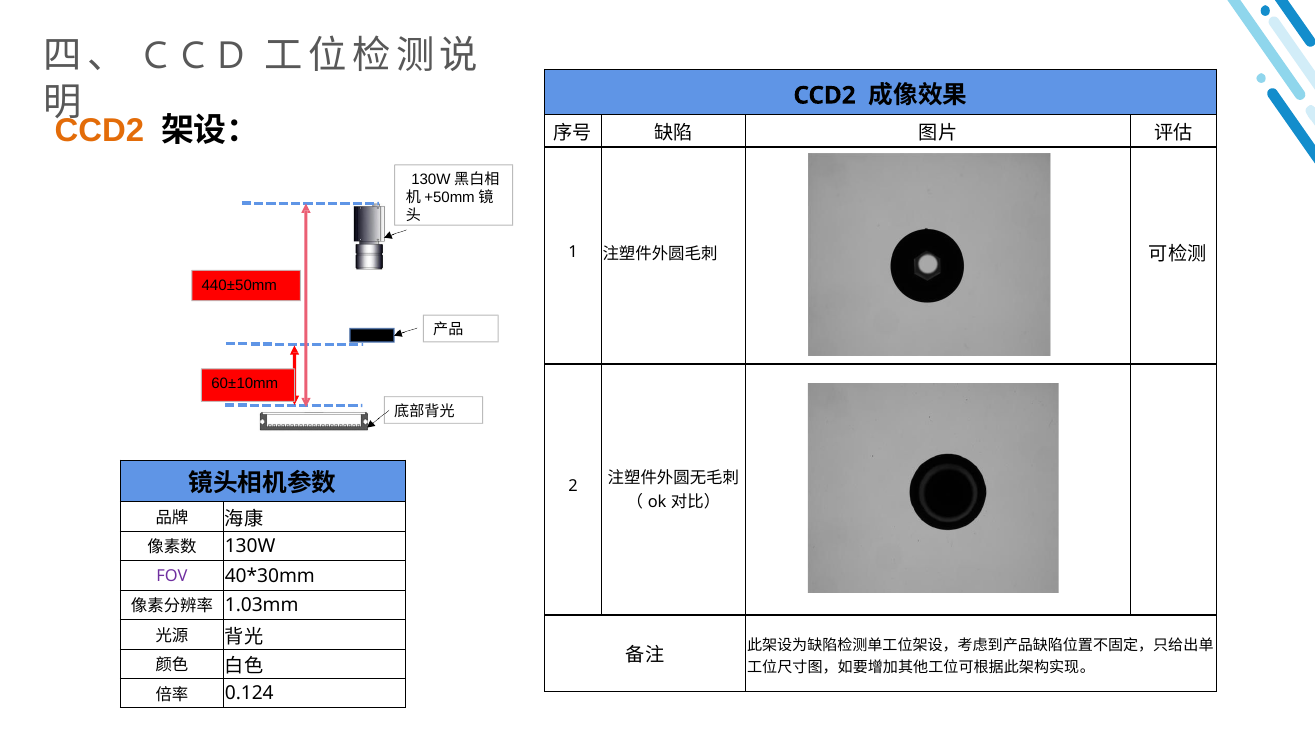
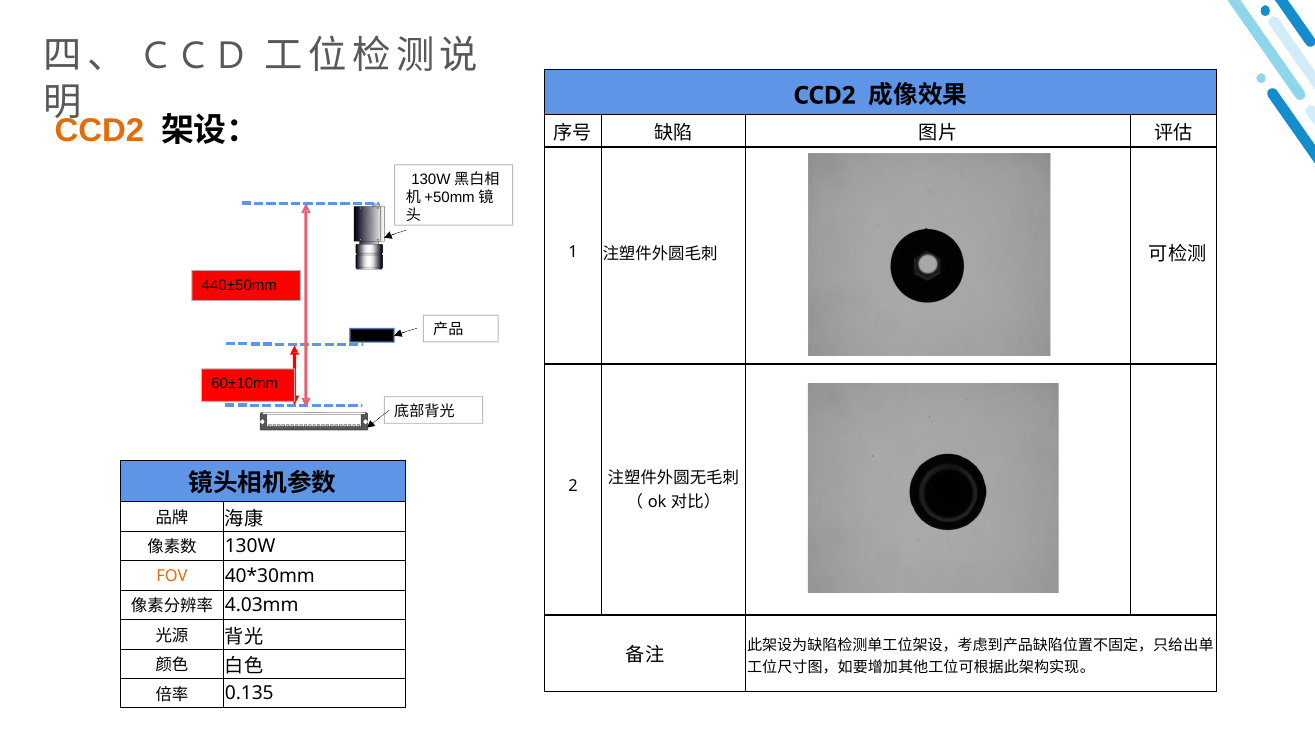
FOV colour: purple -> orange (172, 575)
1.03mm: 1.03mm -> 4.03mm (262, 605)
0.124: 0.124 -> 0.135 (249, 693)
